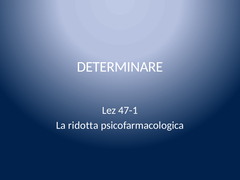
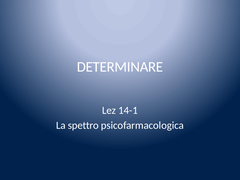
47-1: 47-1 -> 14-1 (128, 110)
ridotta: ridotta -> spettro (83, 125)
